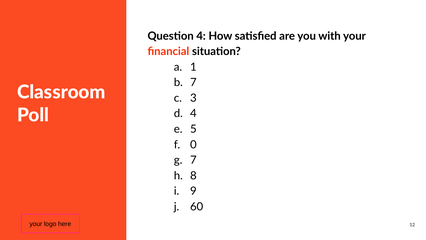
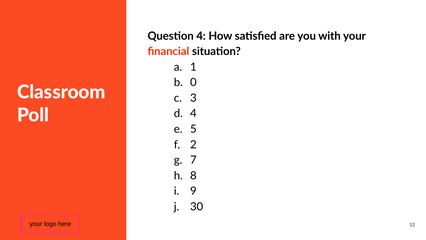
7: 7 -> 0 (193, 82)
0: 0 -> 2 (193, 144)
60: 60 -> 30 (197, 206)
